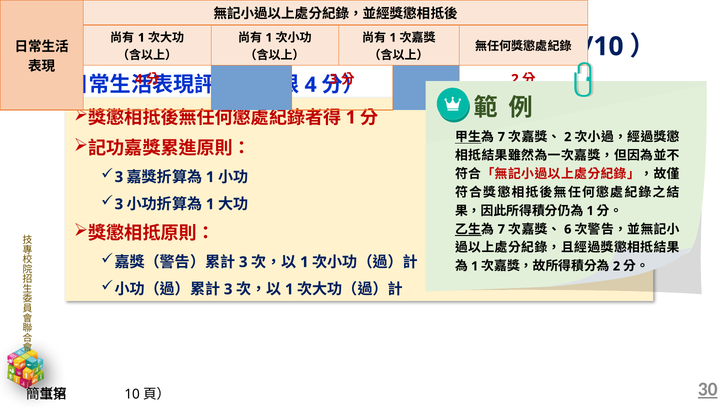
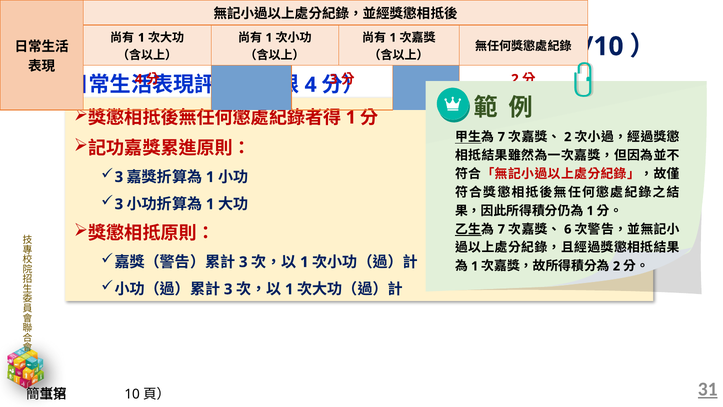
30: 30 -> 31 (708, 389)
